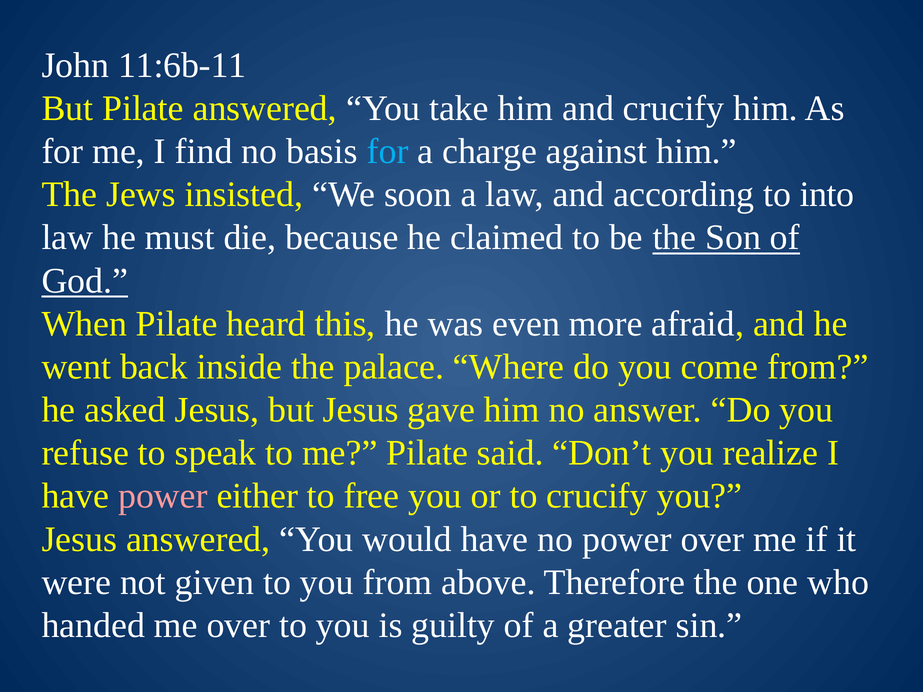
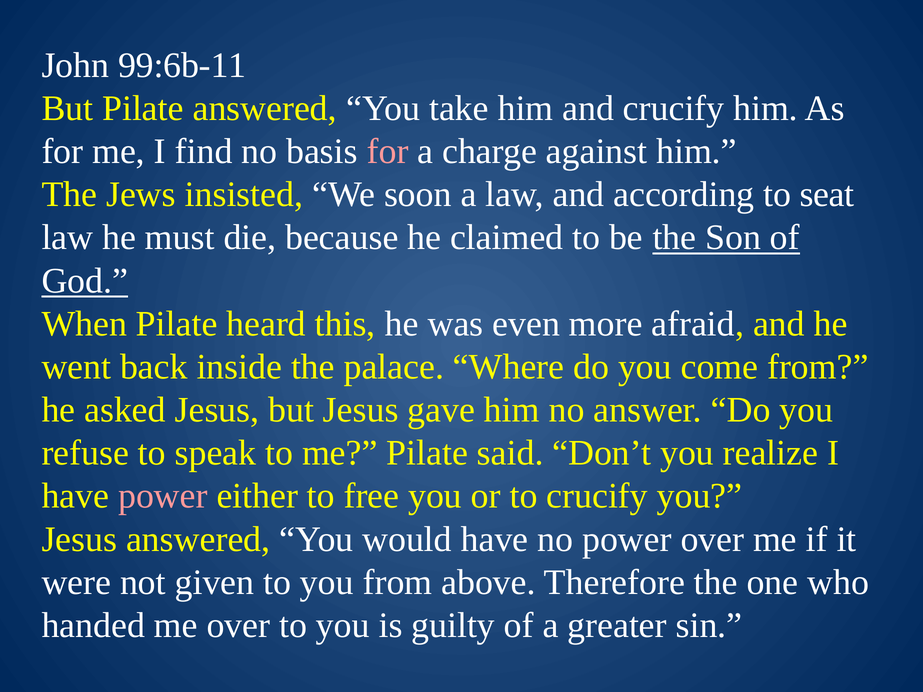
11:6b-11: 11:6b-11 -> 99:6b-11 (182, 65)
for colour: light blue -> pink (388, 152)
into: into -> seat (827, 195)
